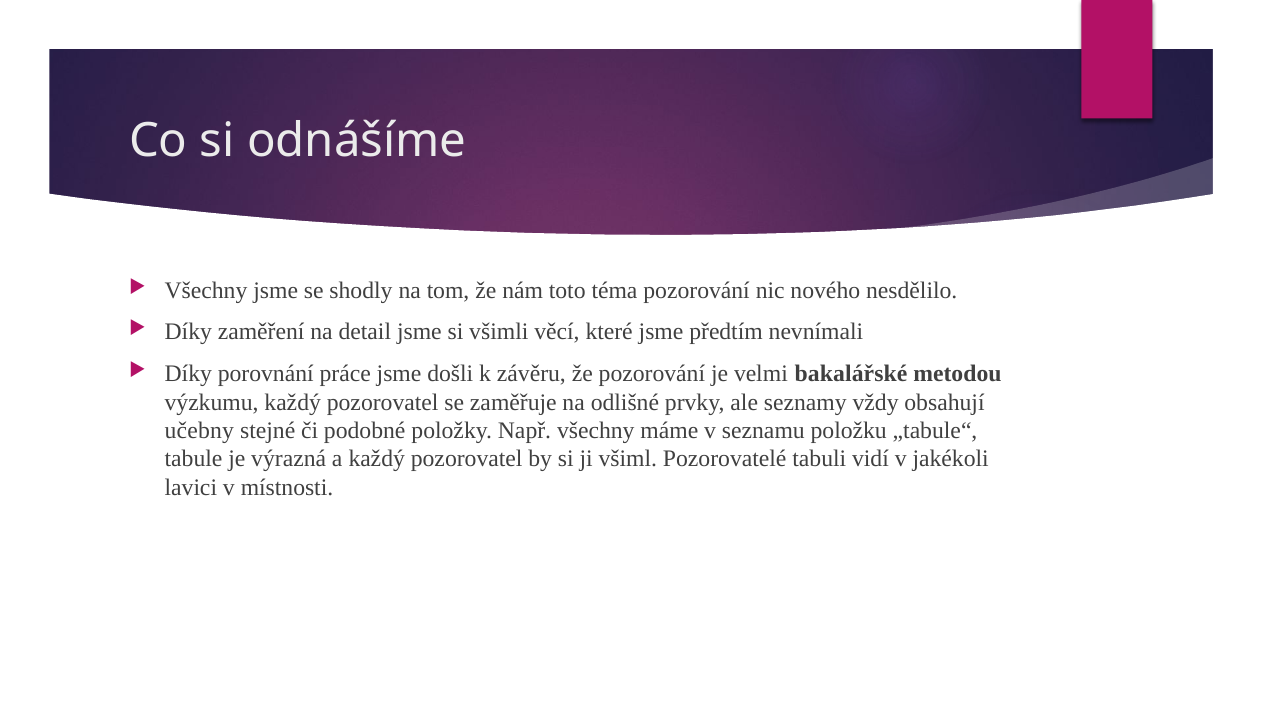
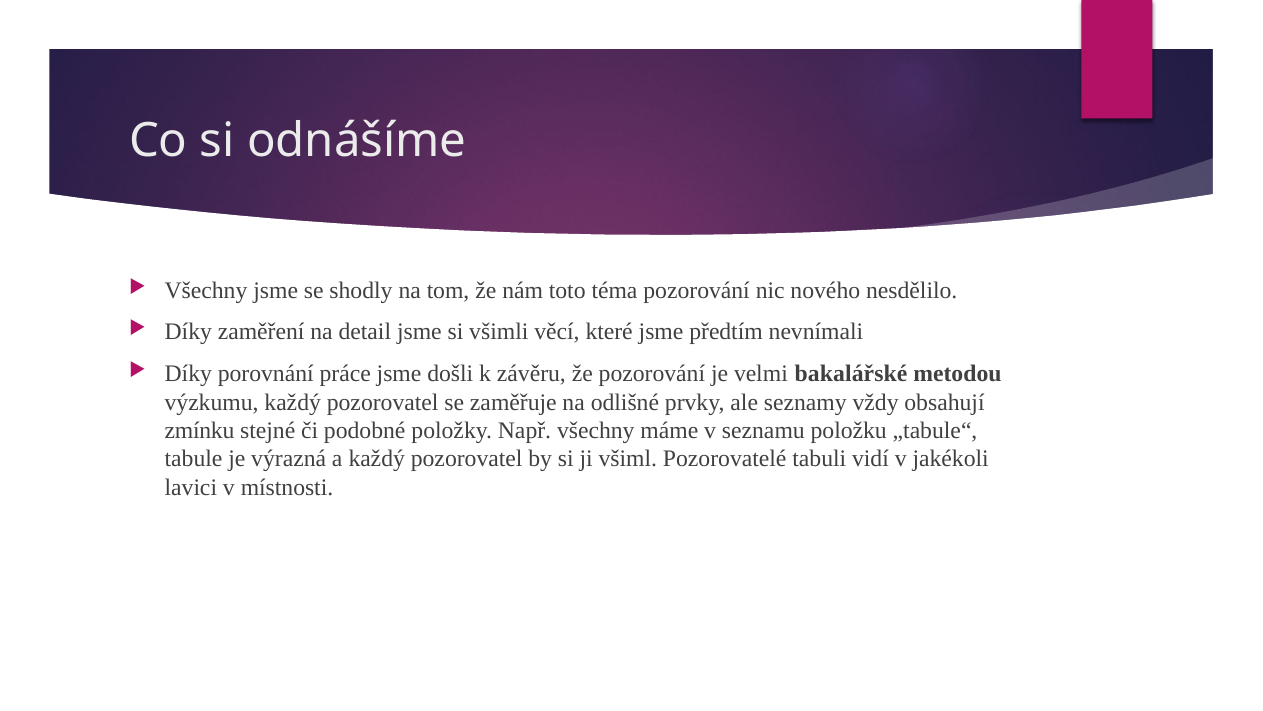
učebny: učebny -> zmínku (199, 430)
